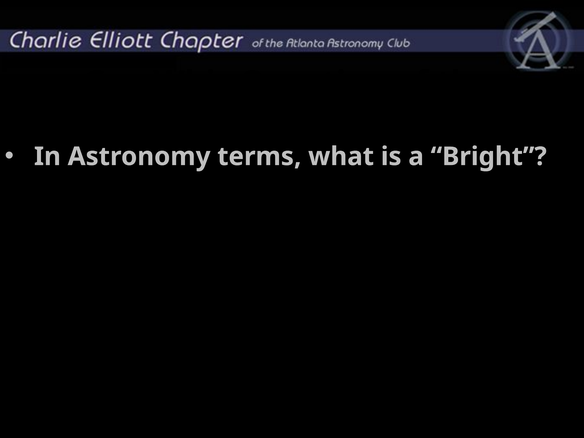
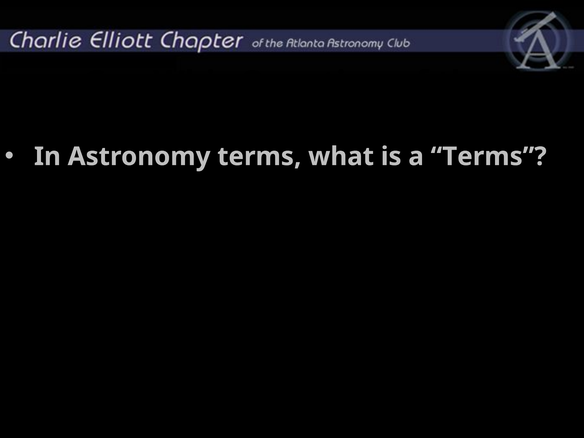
a Bright: Bright -> Terms (489, 157)
